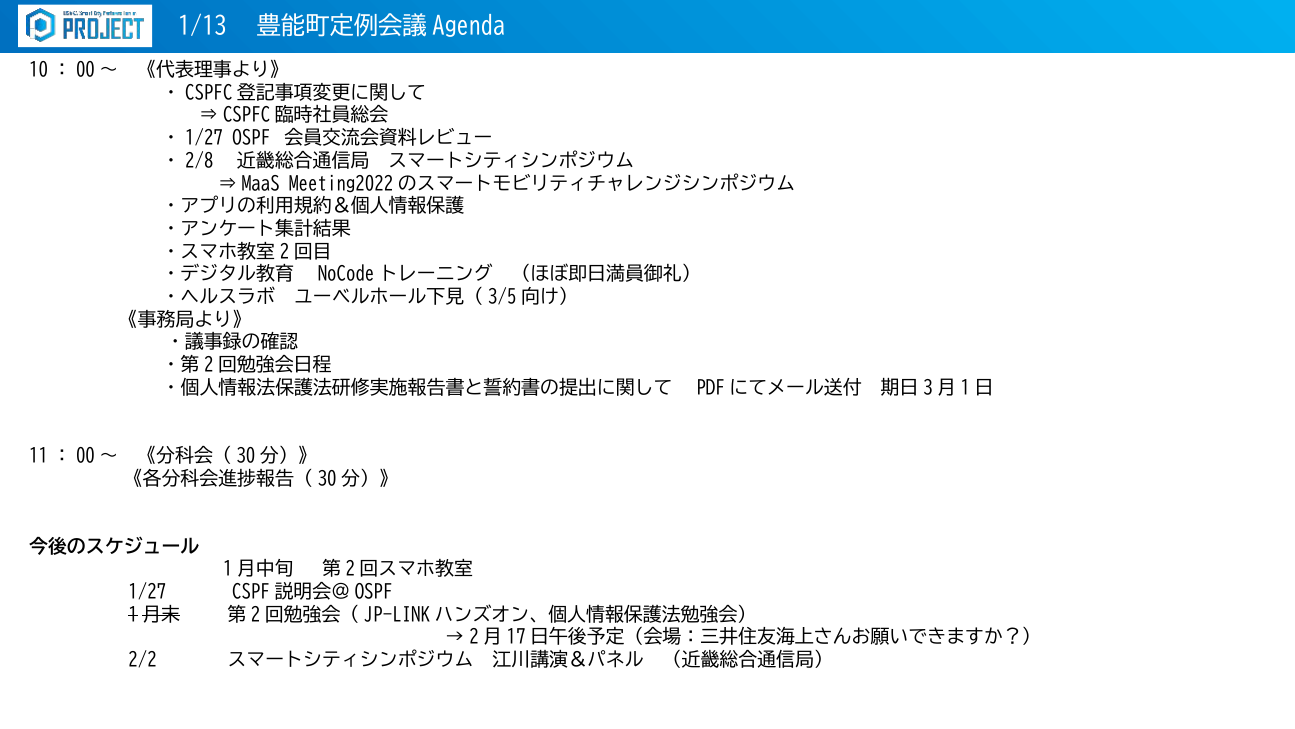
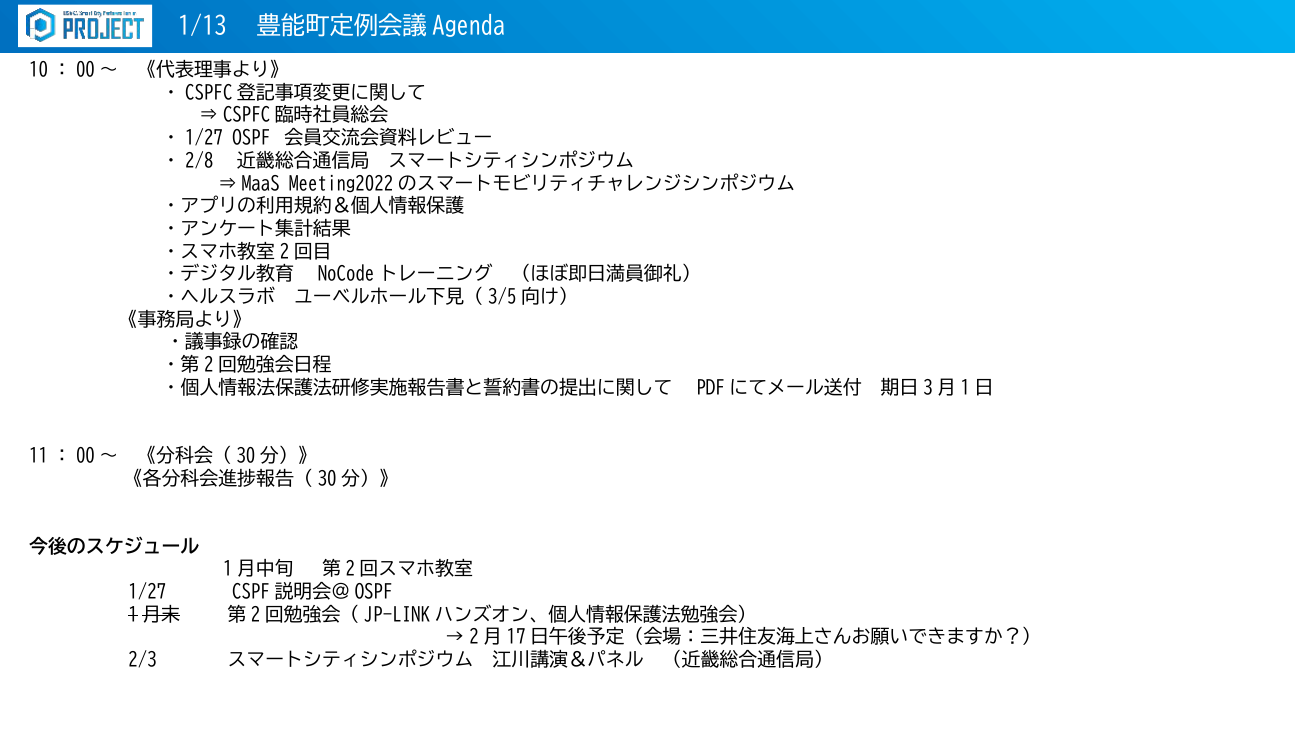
2/2: 2/2 -> 2/3 (143, 660)
